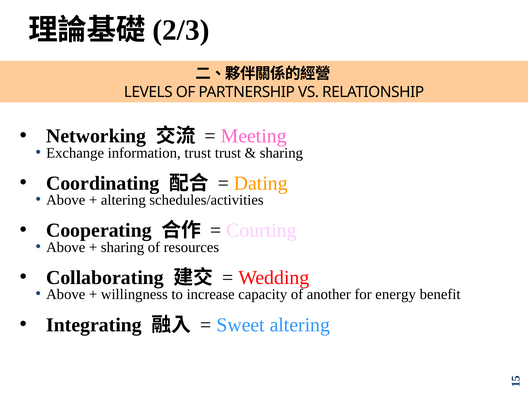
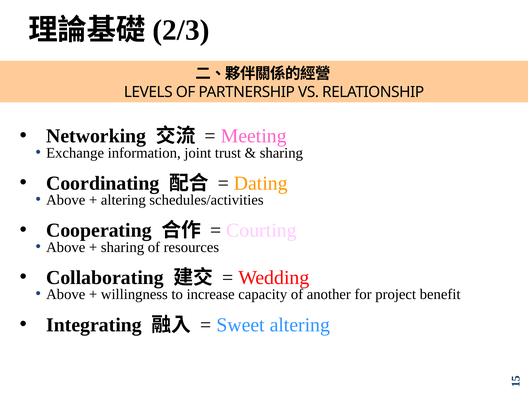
information trust: trust -> joint (198, 153)
energy: energy -> project (396, 294)
